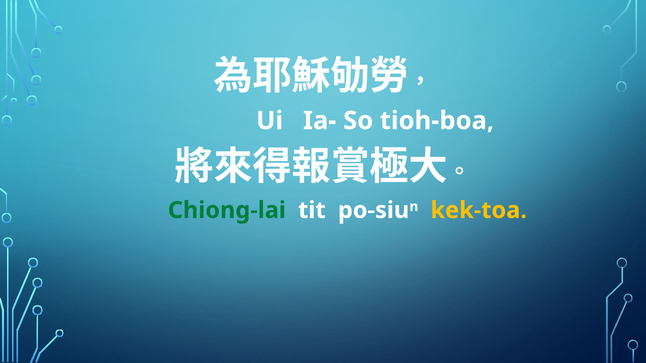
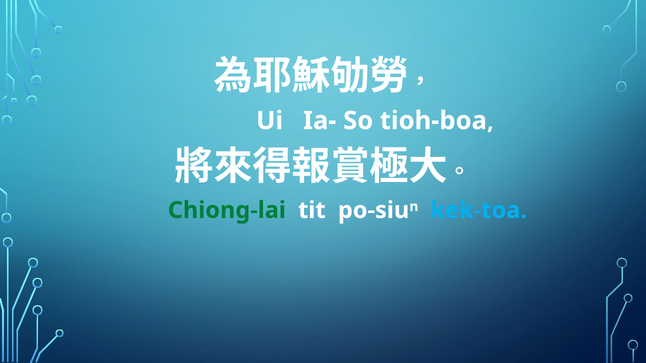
kek-toa colour: yellow -> light blue (479, 210)
